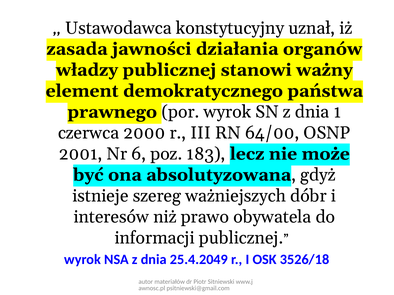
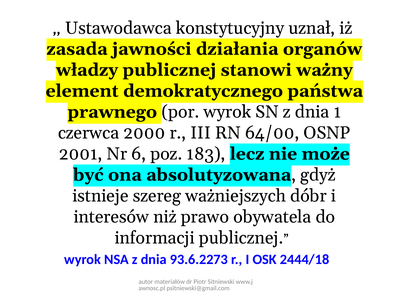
25.4.2049: 25.4.2049 -> 93.6.2273 (199, 260)
3526/18: 3526/18 -> 2444/18 (305, 260)
